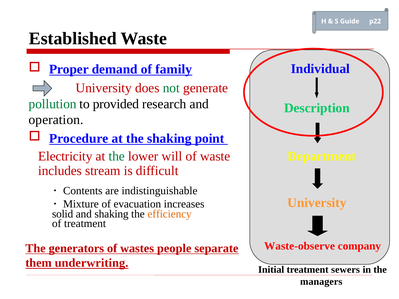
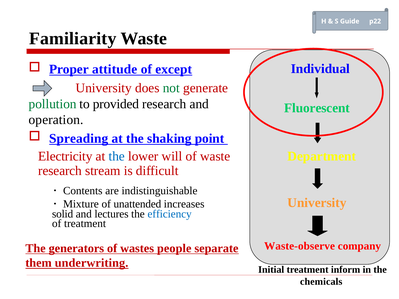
Established: Established -> Familiarity (73, 39)
demand: demand -> attitude (115, 69)
family: family -> except (174, 69)
Description: Description -> Fluorescent (317, 108)
Procedure: Procedure -> Spreading (79, 139)
the colour: green -> blue (117, 156)
includes: includes -> research (60, 171)
evacuation: evacuation -> unattended (137, 204)
and shaking: shaking -> lectures (112, 214)
efficiency colour: orange -> blue (170, 214)
sewers: sewers -> inform (346, 270)
managers: managers -> chemicals (321, 282)
